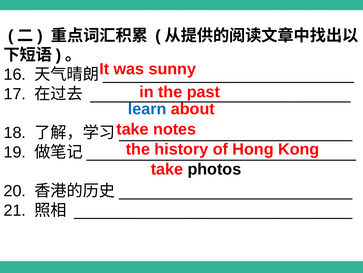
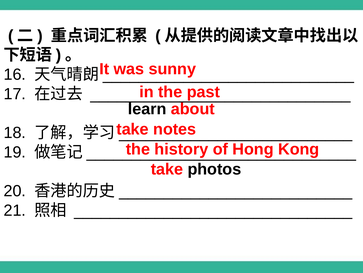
learn colour: blue -> black (147, 109)
